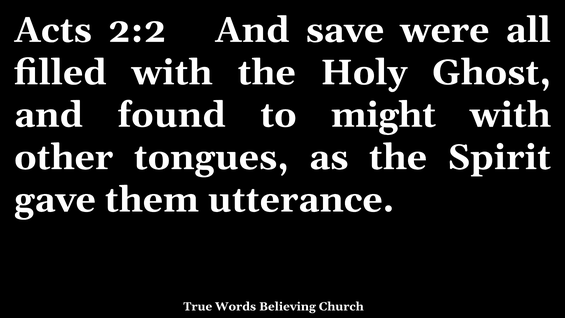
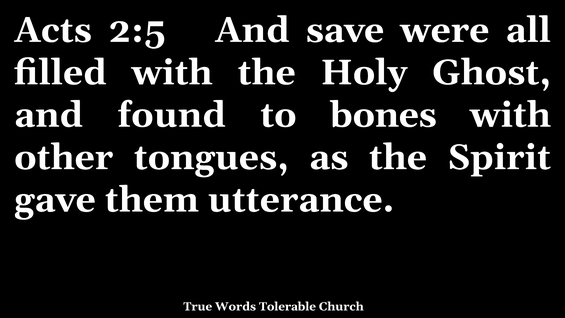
2:2: 2:2 -> 2:5 (137, 30)
might: might -> bones (383, 115)
Believing: Believing -> Tolerable (287, 306)
